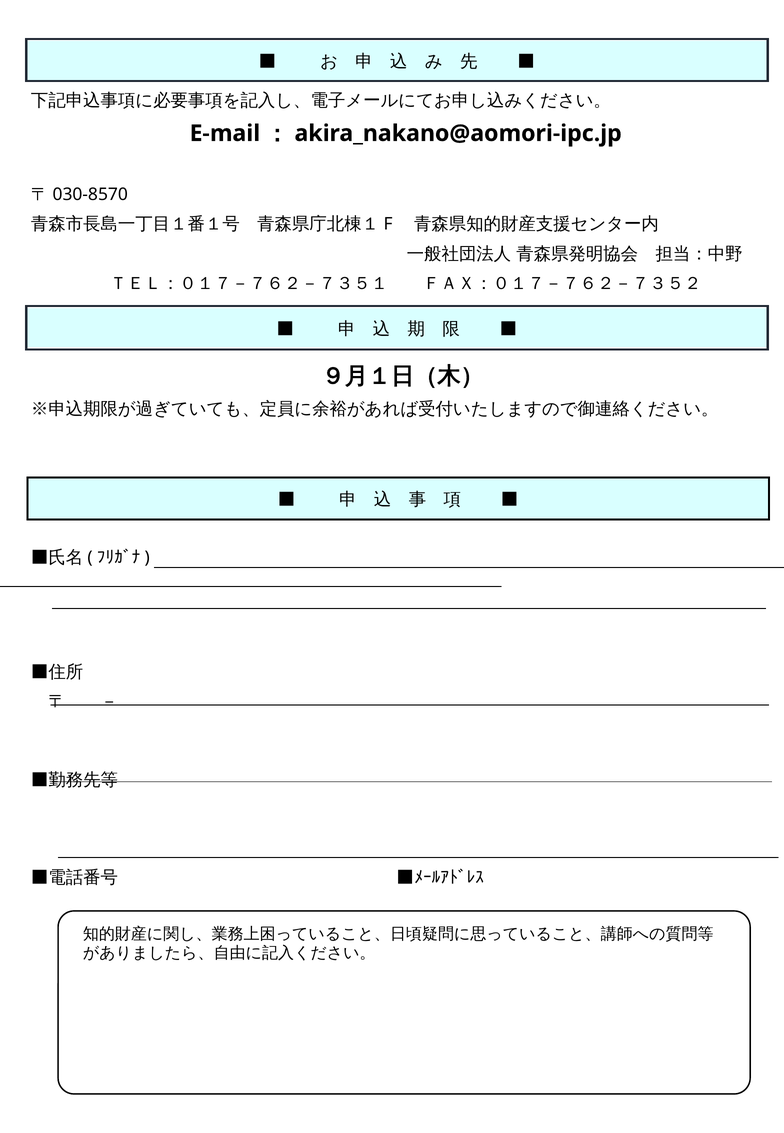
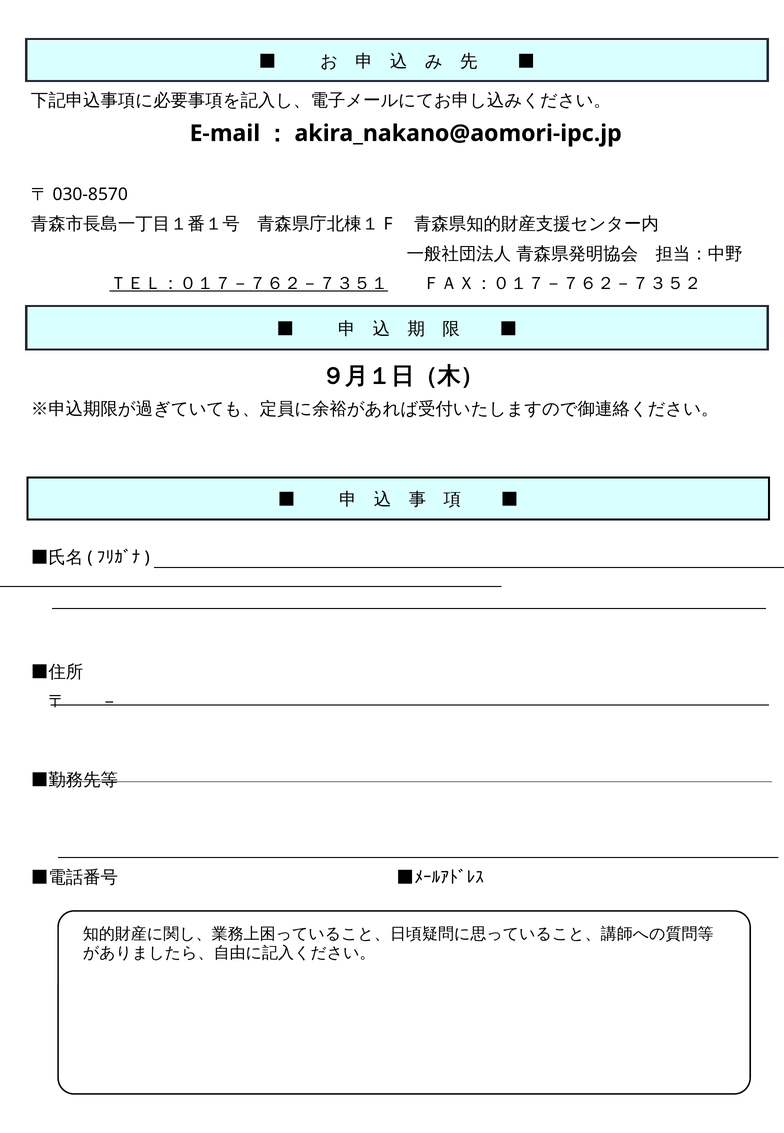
ＴＥＬ：０１７－７６２－７３５１ underline: none -> present (249, 283)
